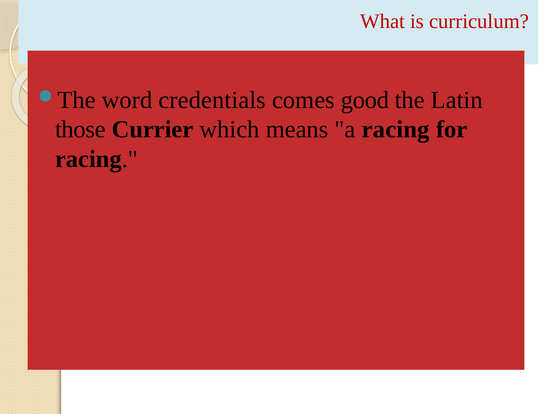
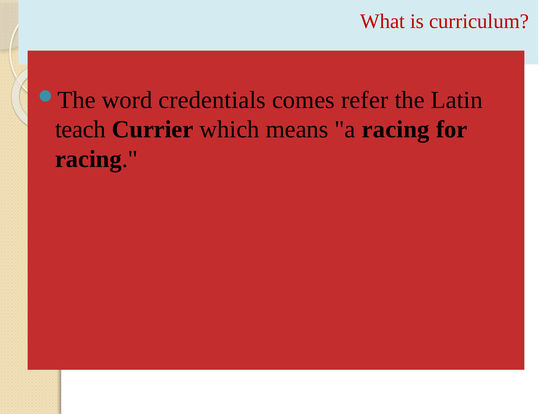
good: good -> refer (365, 100)
those: those -> teach (80, 130)
